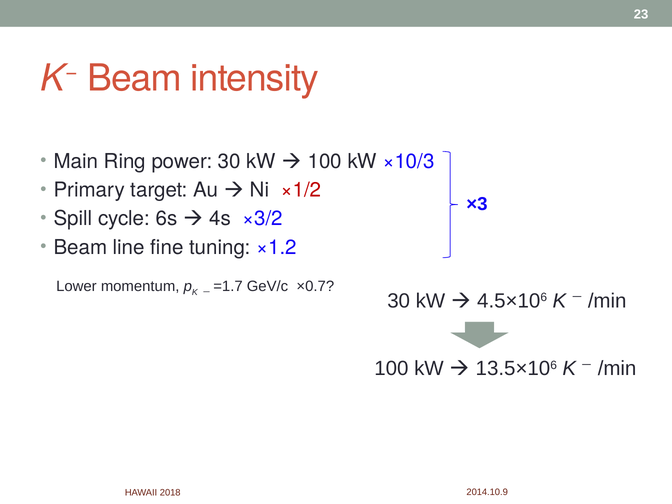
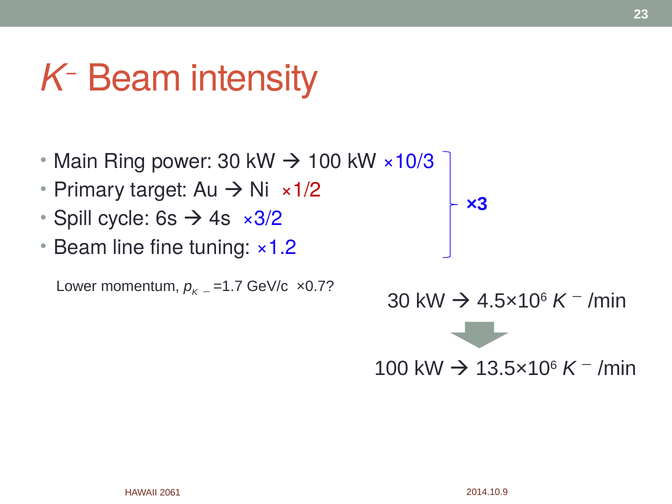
2018: 2018 -> 2061 (170, 493)
